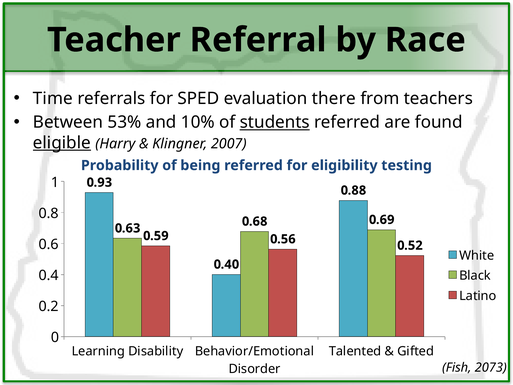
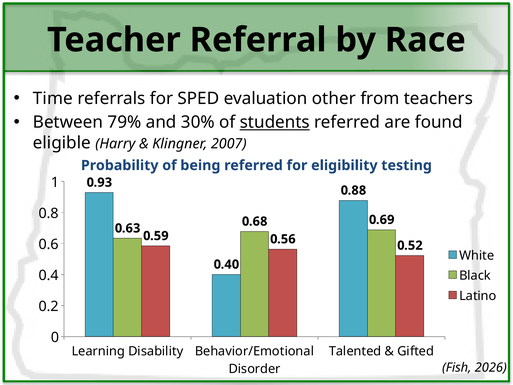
there: there -> other (334, 98)
53%: 53% -> 79% (124, 122)
10%: 10% -> 30% (198, 122)
eligible underline: present -> none (62, 143)
2073: 2073 -> 2026 (491, 367)
